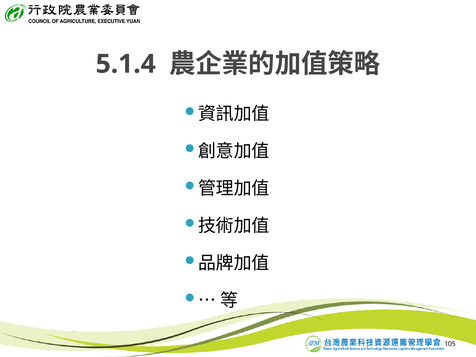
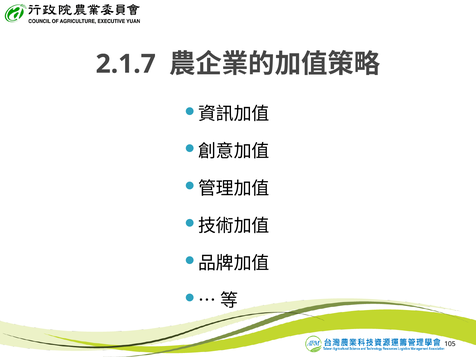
5.1.4: 5.1.4 -> 2.1.7 (126, 64)
